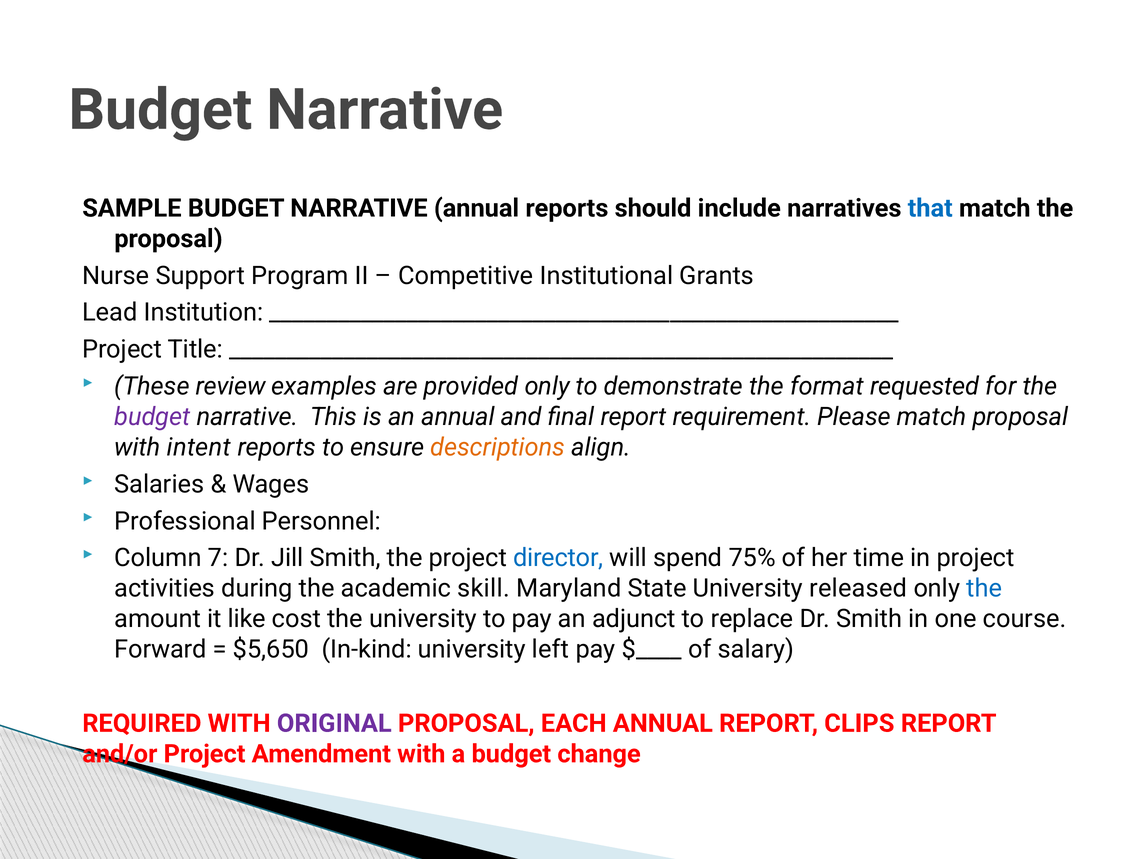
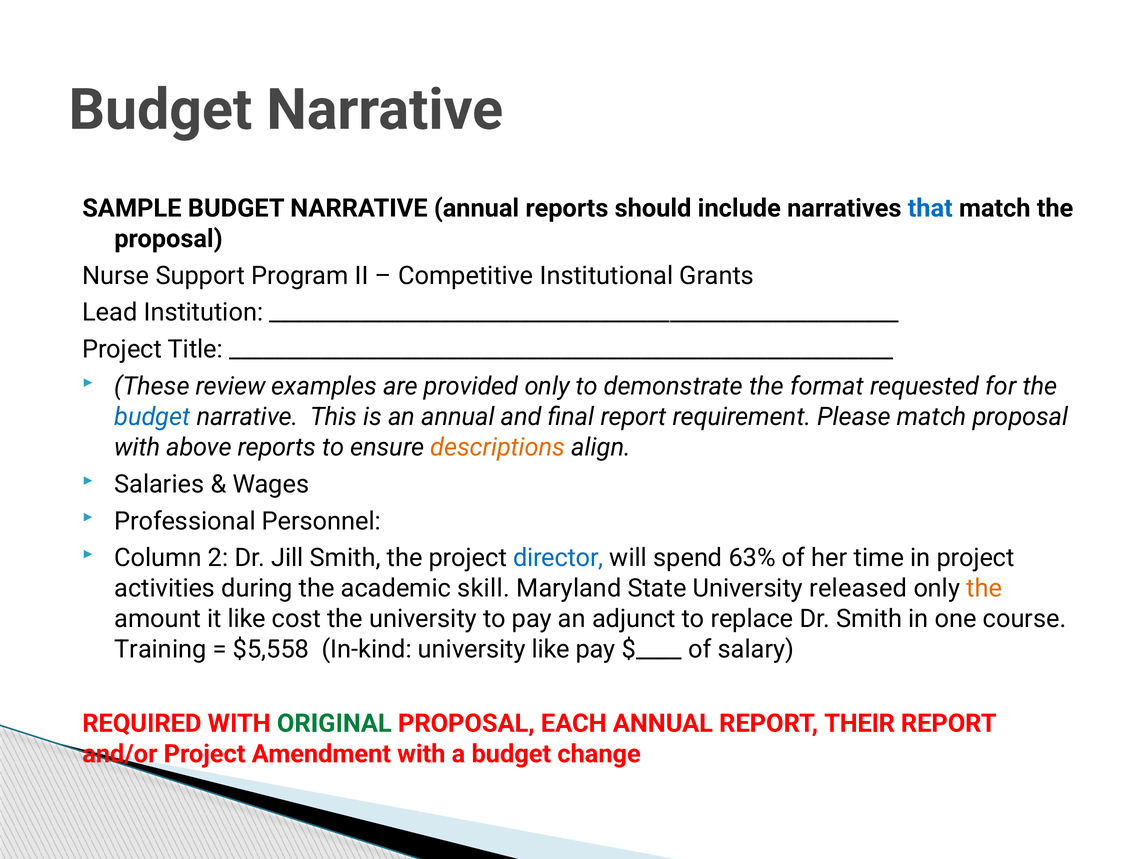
budget colour: purple -> blue (152, 417)
intent: intent -> above (199, 447)
7: 7 -> 2 (218, 558)
75%: 75% -> 63% (752, 558)
the colour: blue -> orange (984, 588)
Forward: Forward -> Training (160, 649)
$5,650: $5,650 -> $5,558 (271, 649)
university left: left -> like (551, 649)
ORIGINAL colour: purple -> green (334, 723)
CLIPS: CLIPS -> THEIR (860, 723)
